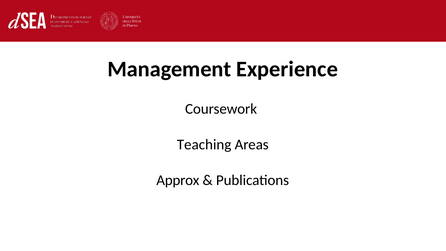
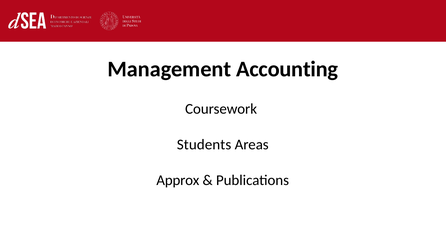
Experience: Experience -> Accounting (287, 69)
Teaching: Teaching -> Students (204, 144)
